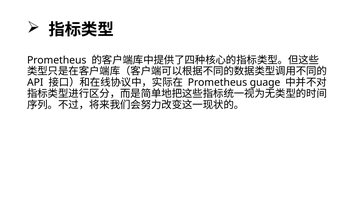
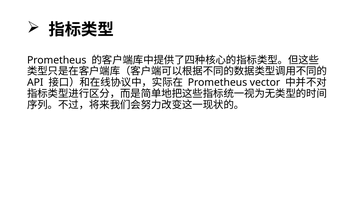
guage: guage -> vector (265, 82)
